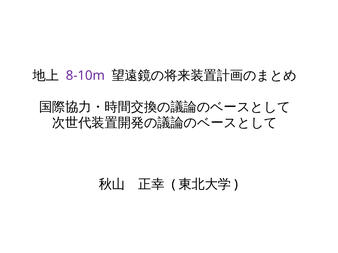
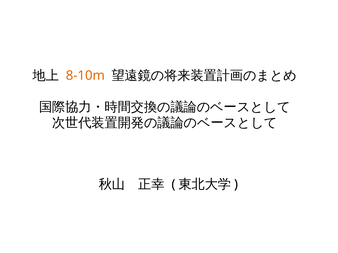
8-10m colour: purple -> orange (86, 76)
